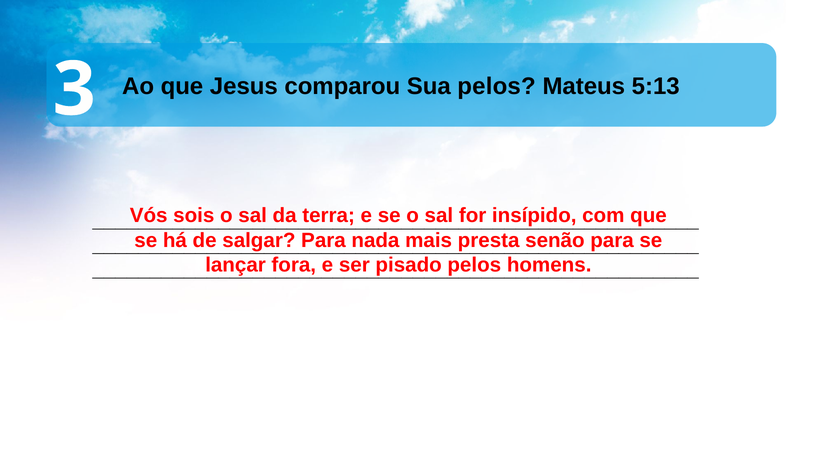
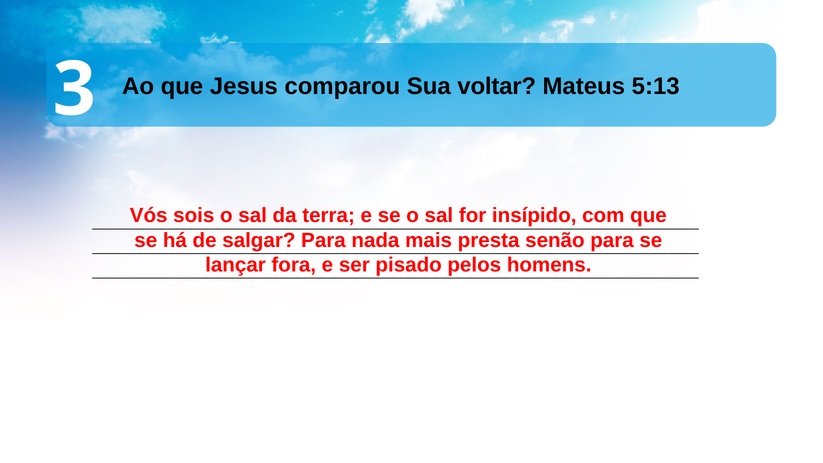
Sua pelos: pelos -> voltar (497, 86)
